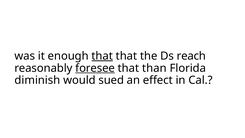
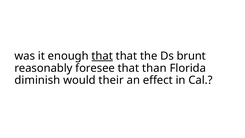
reach: reach -> brunt (191, 56)
foresee underline: present -> none (95, 68)
sued: sued -> their (111, 80)
